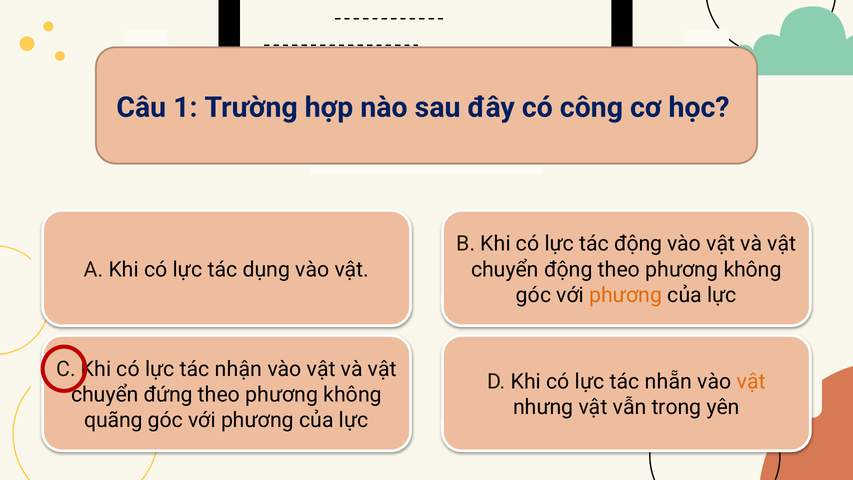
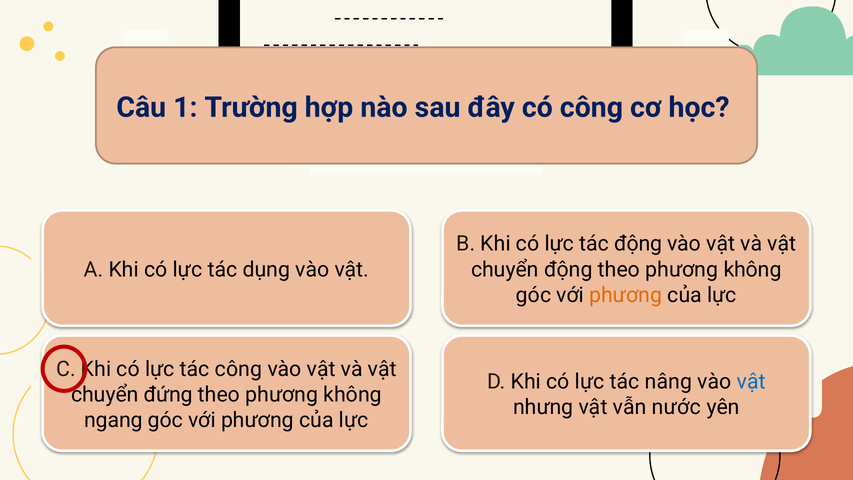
tác nhận: nhận -> công (238, 369)
nhẵn: nhẵn -> nâng (668, 382)
vật colour: orange -> blue (751, 382)
trong: trong -> nước (676, 407)
quãng: quãng -> ngang (114, 420)
